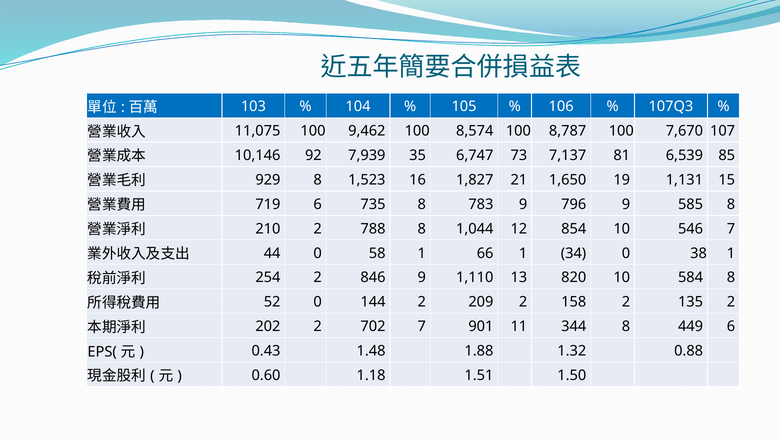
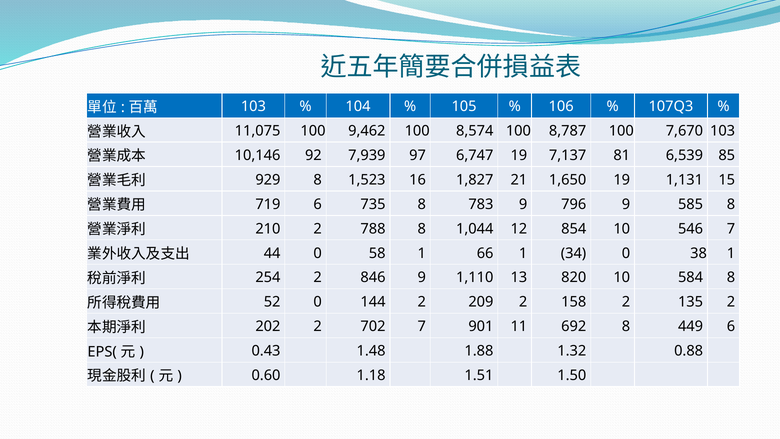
7,670 107: 107 -> 103 (723, 131)
35: 35 -> 97 (418, 155)
6,747 73: 73 -> 19 (519, 155)
344: 344 -> 692 (574, 326)
